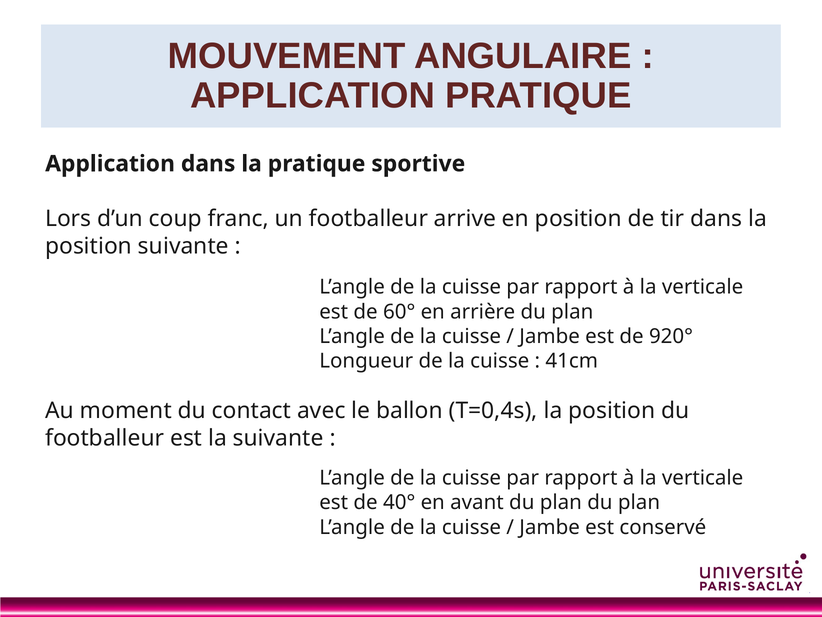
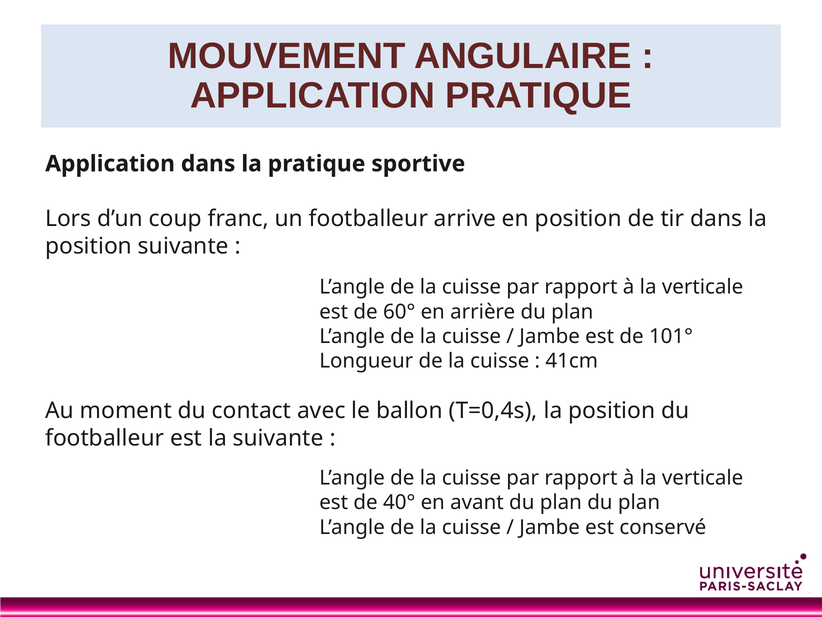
920°: 920° -> 101° (671, 336)
